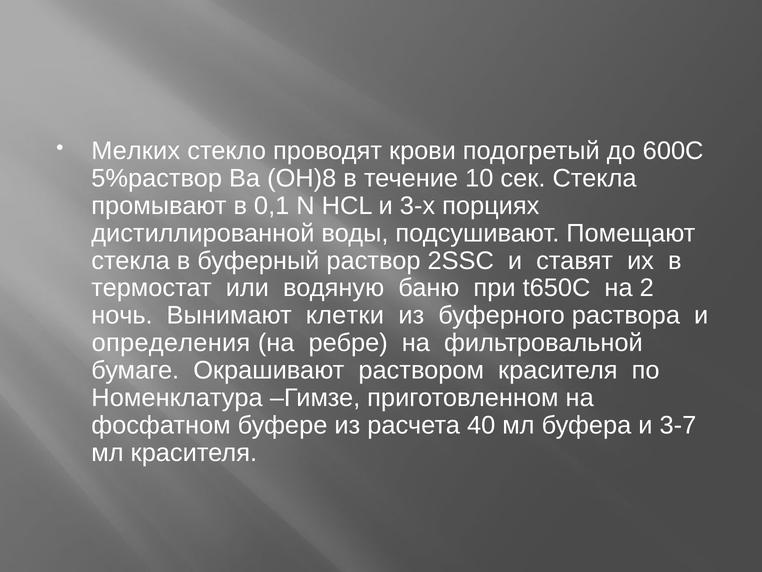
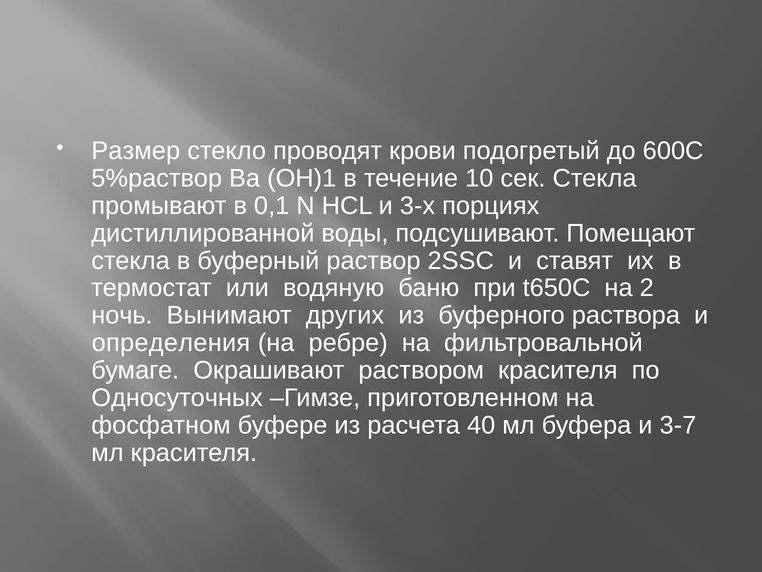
Мелких: Мелких -> Размер (136, 151)
ОН)8: ОН)8 -> ОН)1 (302, 178)
клетки: клетки -> других (345, 315)
Номенклатура: Номенклатура -> Односуточных (177, 398)
